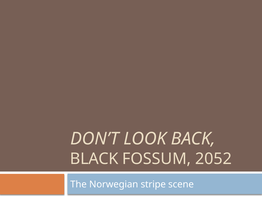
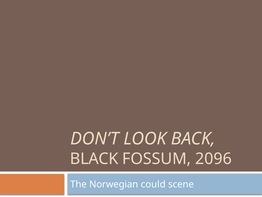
2052: 2052 -> 2096 (213, 158)
stripe: stripe -> could (153, 184)
